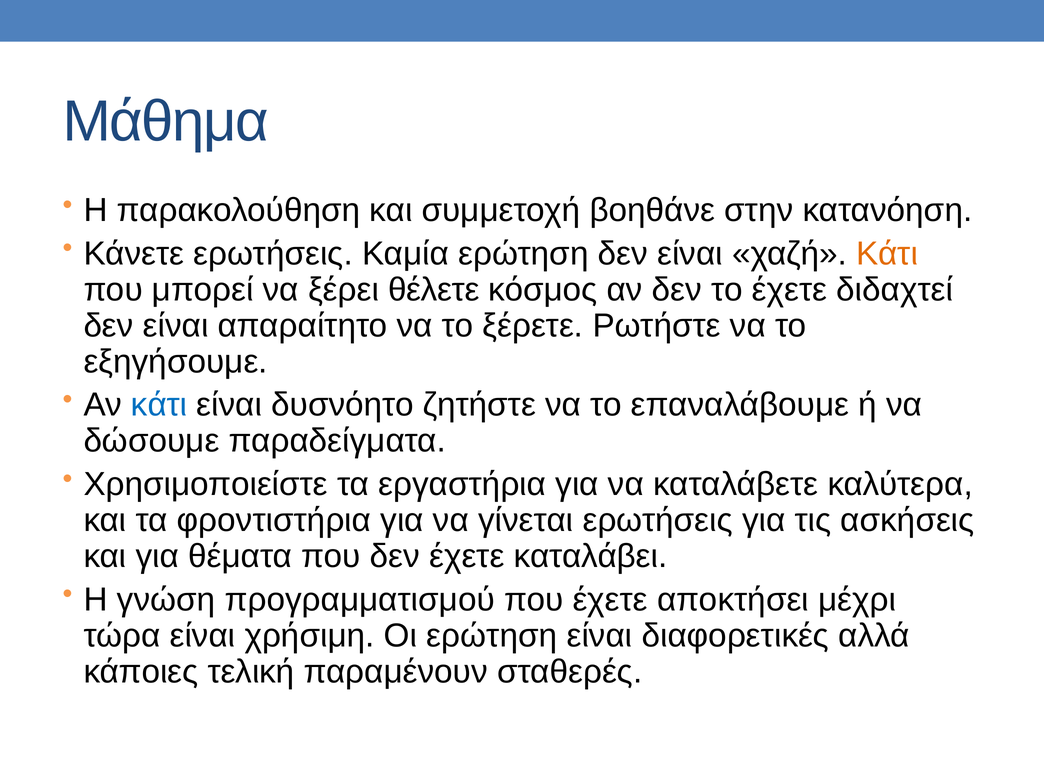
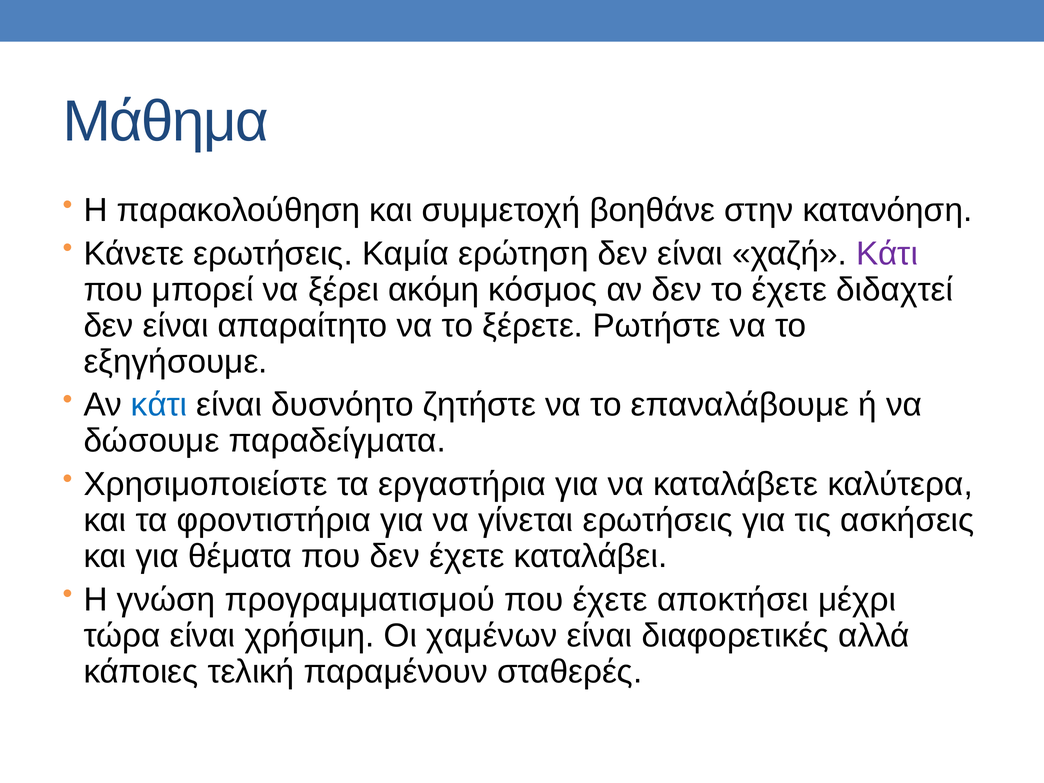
Κάτι colour: orange -> purple (887, 254)
θέλετε: θέλετε -> ακόμη (434, 290)
Οι ερώτηση: ερώτηση -> χαμένων (492, 636)
